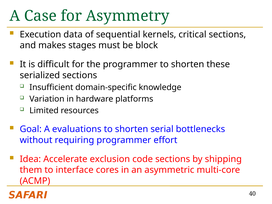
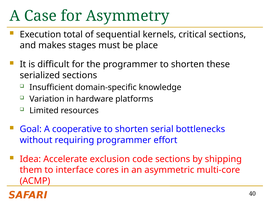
data: data -> total (73, 34)
block: block -> place (147, 45)
evaluations: evaluations -> cooperative (77, 129)
